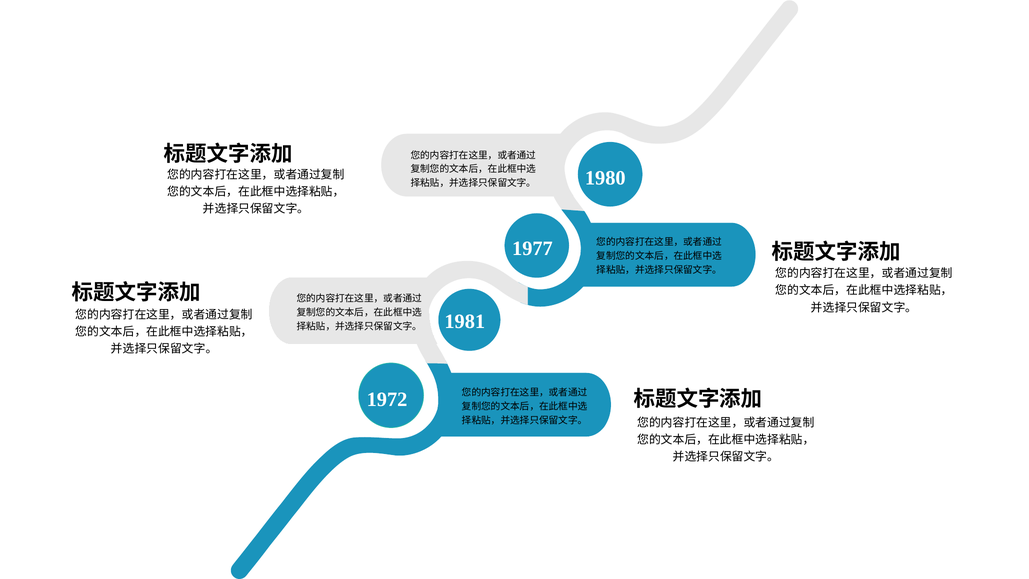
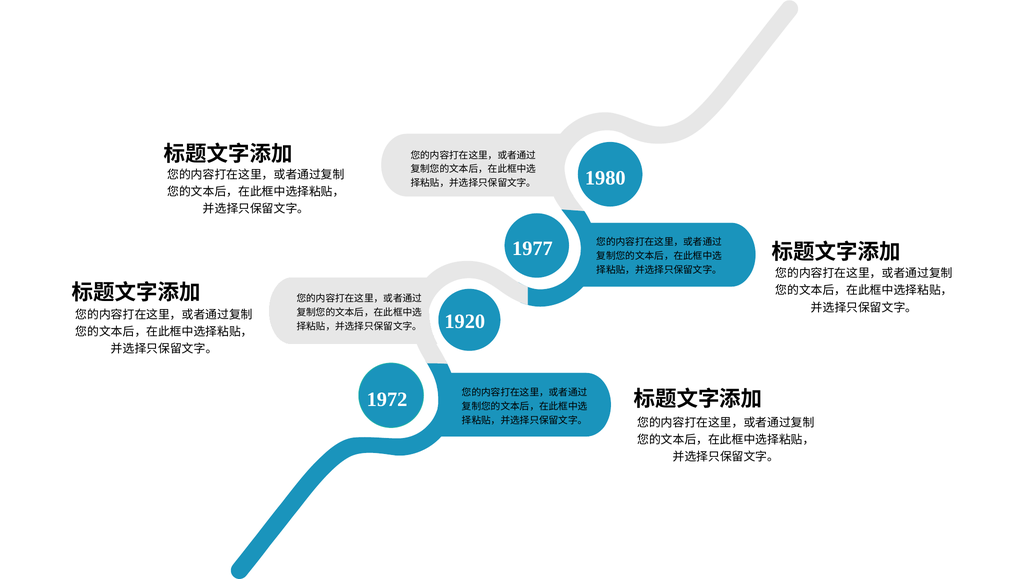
1981: 1981 -> 1920 (465, 321)
